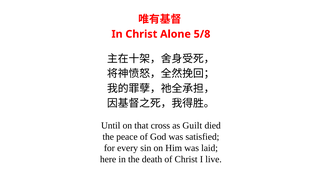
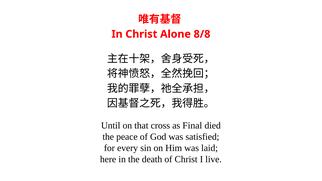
5/8: 5/8 -> 8/8 (202, 34)
Guilt: Guilt -> Final (192, 126)
